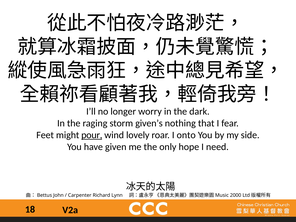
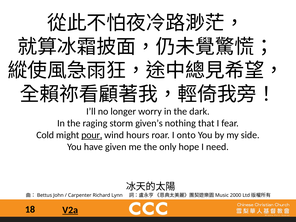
Feet: Feet -> Cold (45, 135)
lovely: lovely -> hours (138, 135)
V2a underline: none -> present (70, 210)
